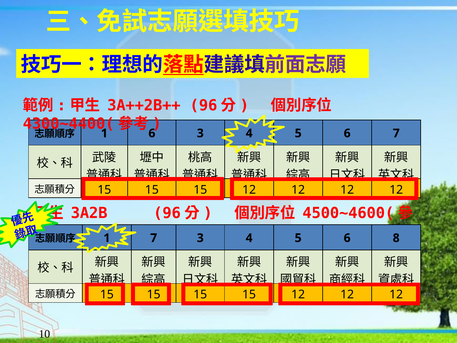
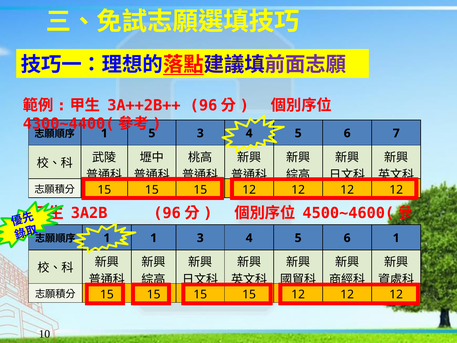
1 6: 6 -> 5 (152, 133)
7: 7 -> 1 (154, 238)
6 8: 8 -> 1 (396, 238)
